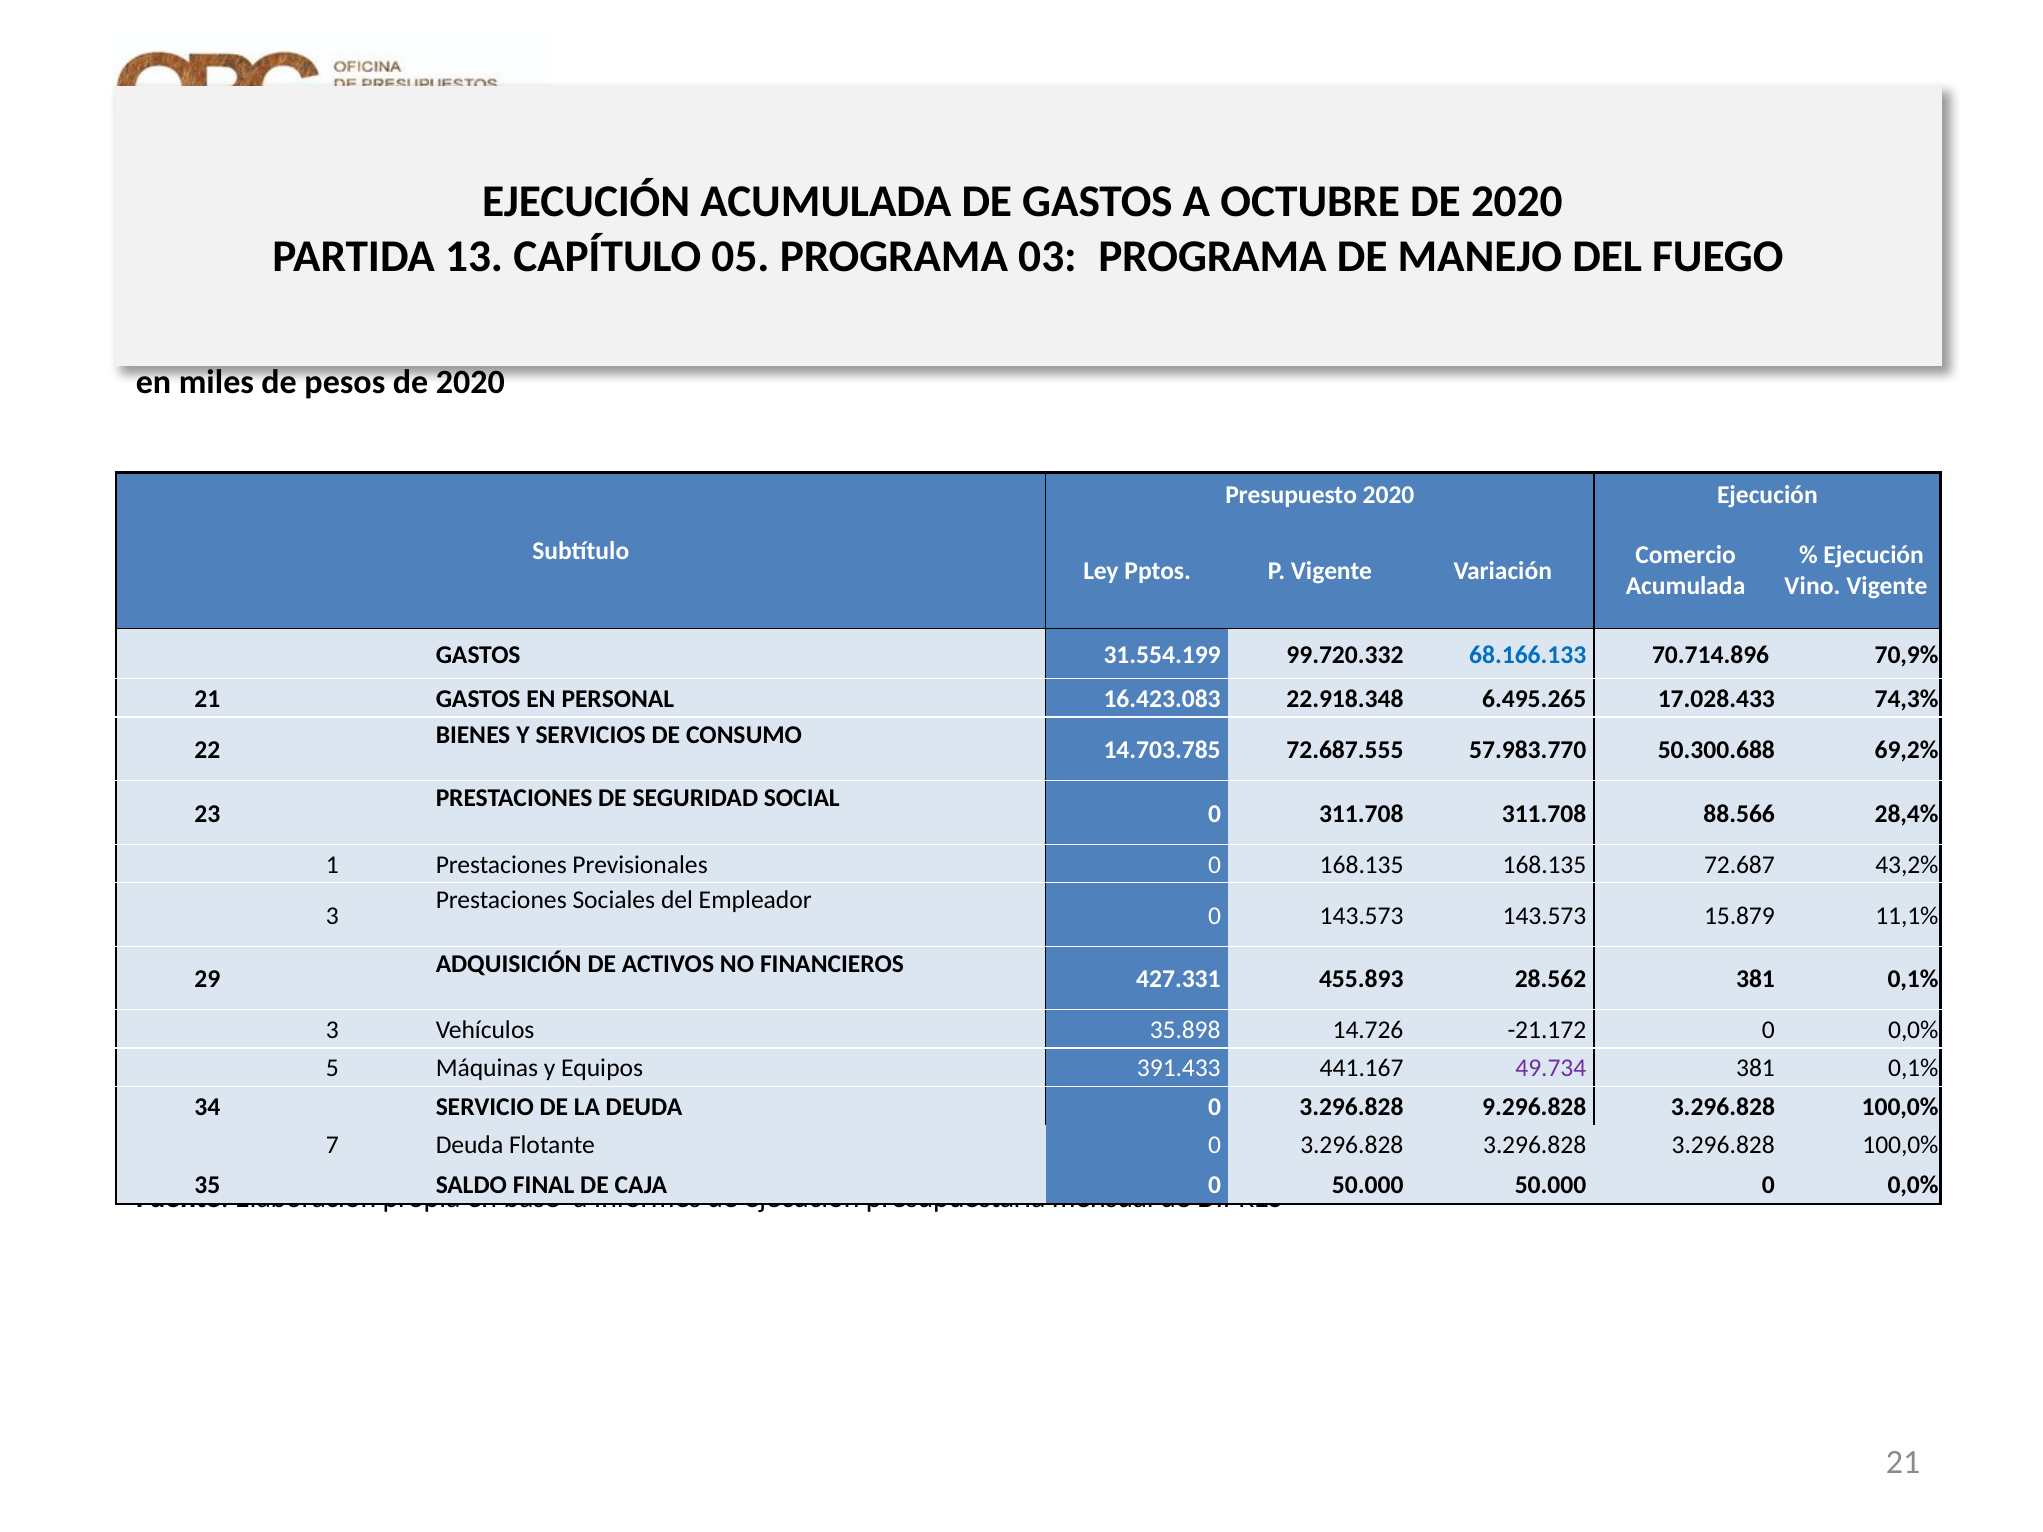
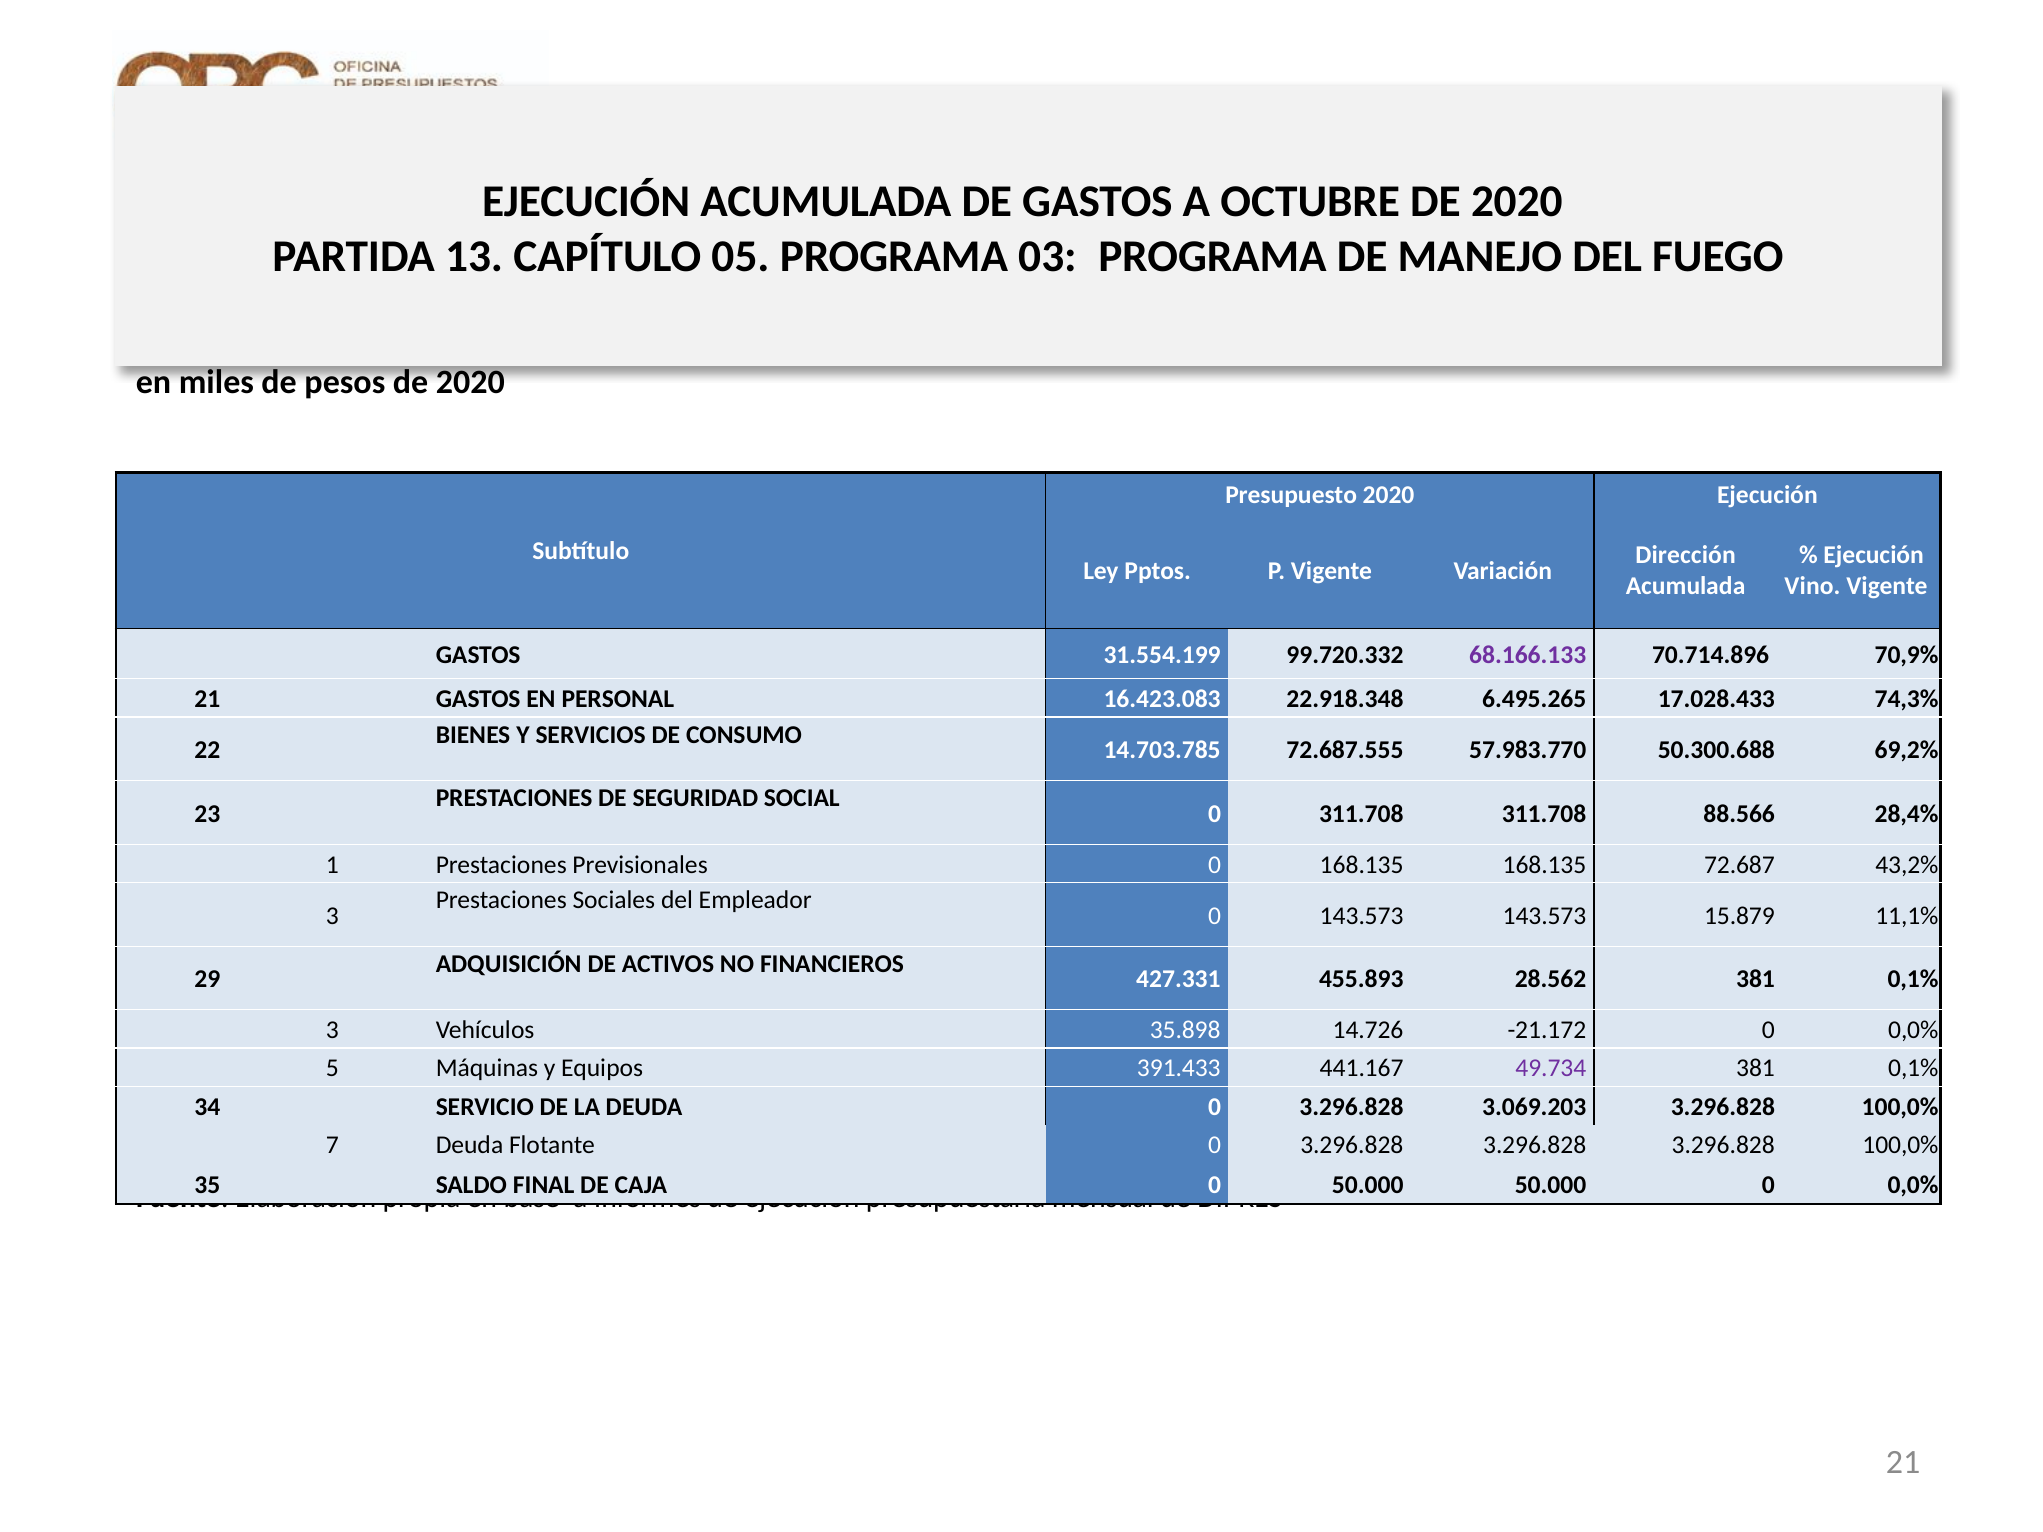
Comercio: Comercio -> Dirección (1686, 555)
68.166.133 colour: blue -> purple (1528, 655)
9.296.828: 9.296.828 -> 3.069.203 (1534, 1107)
